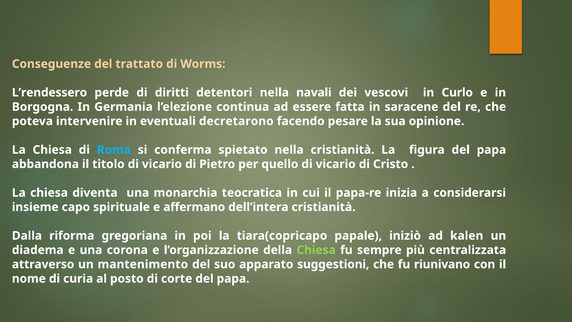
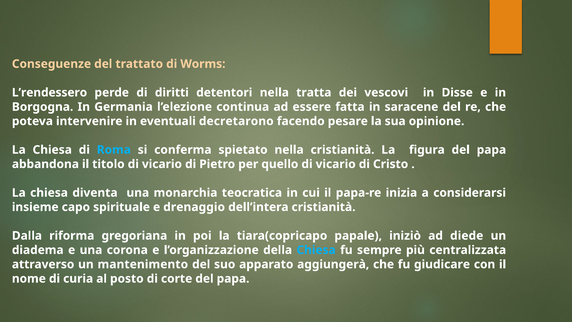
navali: navali -> tratta (314, 92)
Curlo: Curlo -> Disse (457, 92)
affermano: affermano -> drenaggio (194, 207)
kalen: kalen -> diede (467, 236)
Chiesa colour: light green -> light blue (316, 250)
suggestioni: suggestioni -> aggiungerà (333, 264)
riunivano: riunivano -> giudicare (442, 264)
